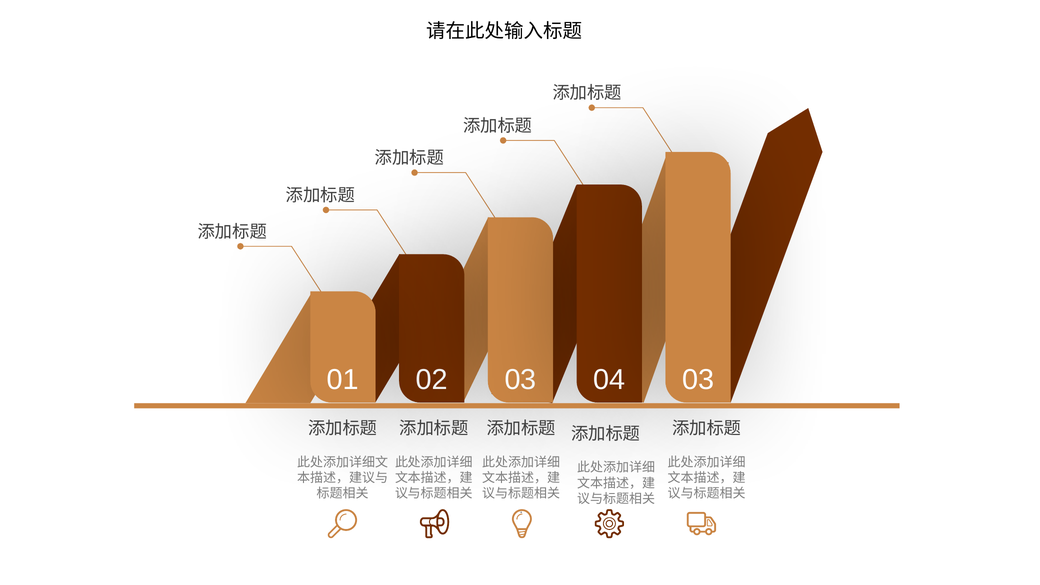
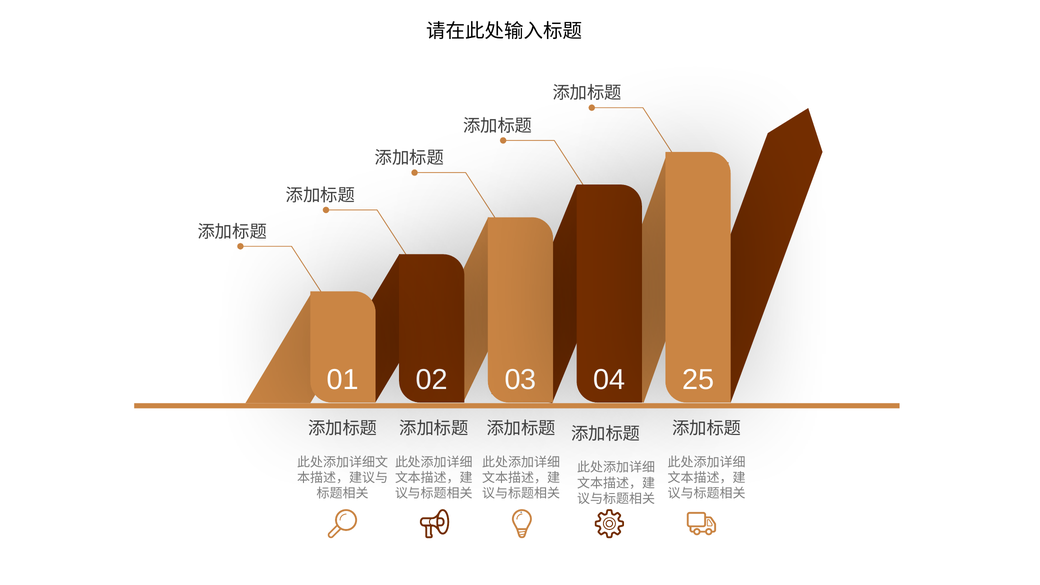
03: 03 -> 25 (698, 380)
